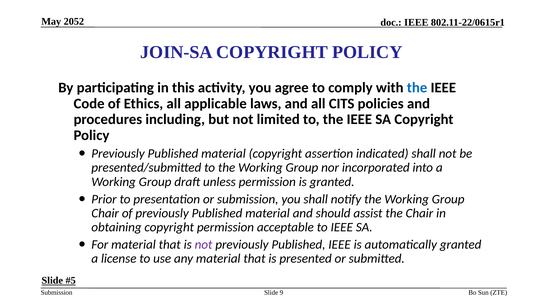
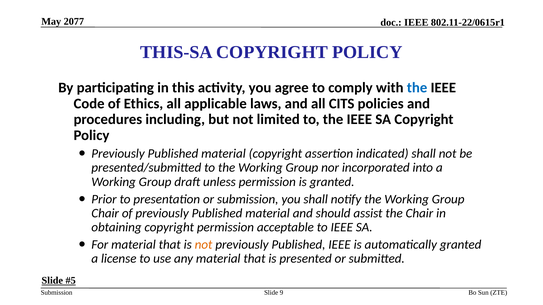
2052: 2052 -> 2077 (74, 22)
JOIN-SA: JOIN-SA -> THIS-SA (176, 52)
not colour: purple -> orange (204, 245)
